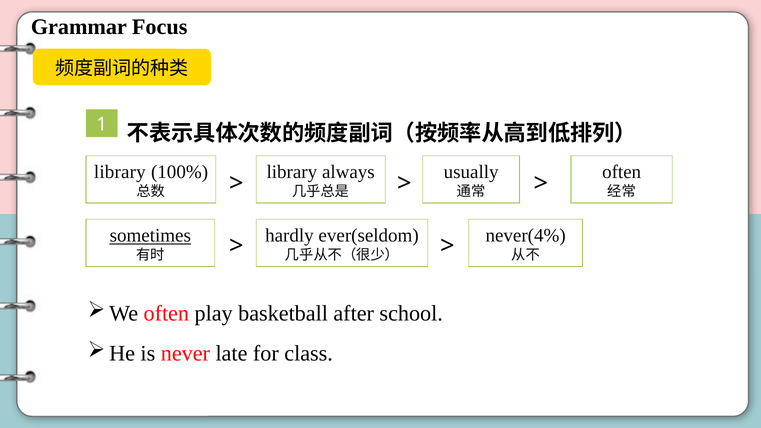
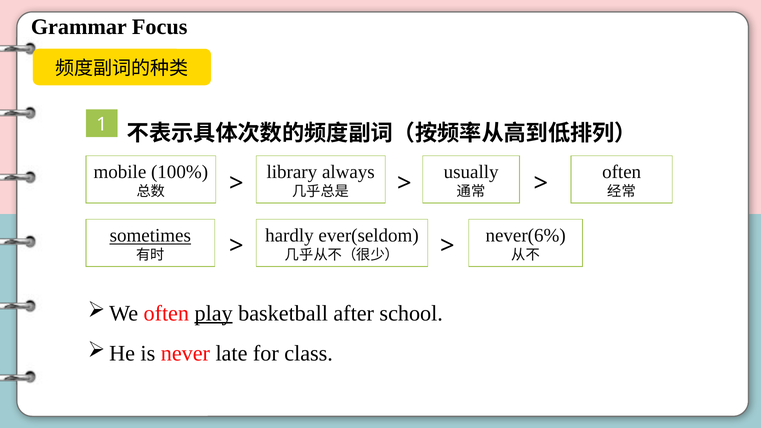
library: library -> mobile (120, 172)
never(4%: never(4% -> never(6% (526, 236)
play underline: none -> present (214, 313)
